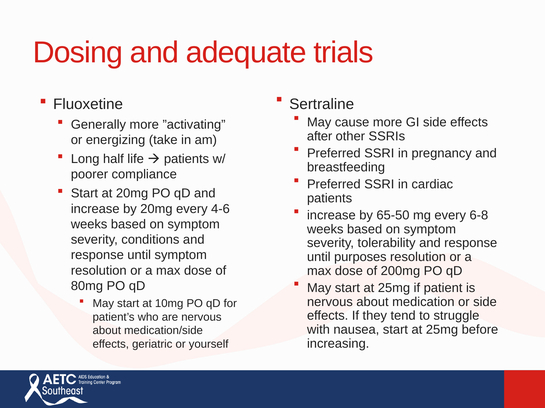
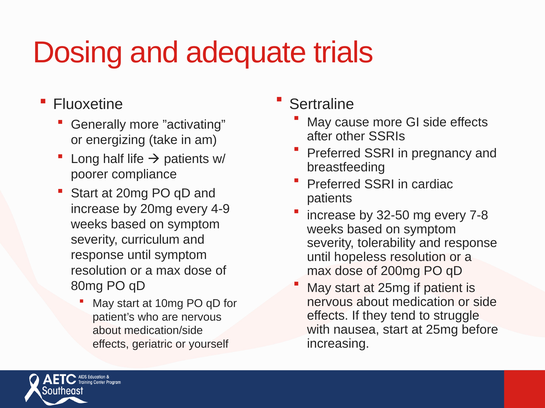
4-6: 4-6 -> 4-9 (220, 209)
65-50: 65-50 -> 32-50 (393, 216)
6-8: 6-8 -> 7-8 (479, 216)
conditions: conditions -> curriculum (150, 240)
purposes: purposes -> hopeless (360, 257)
